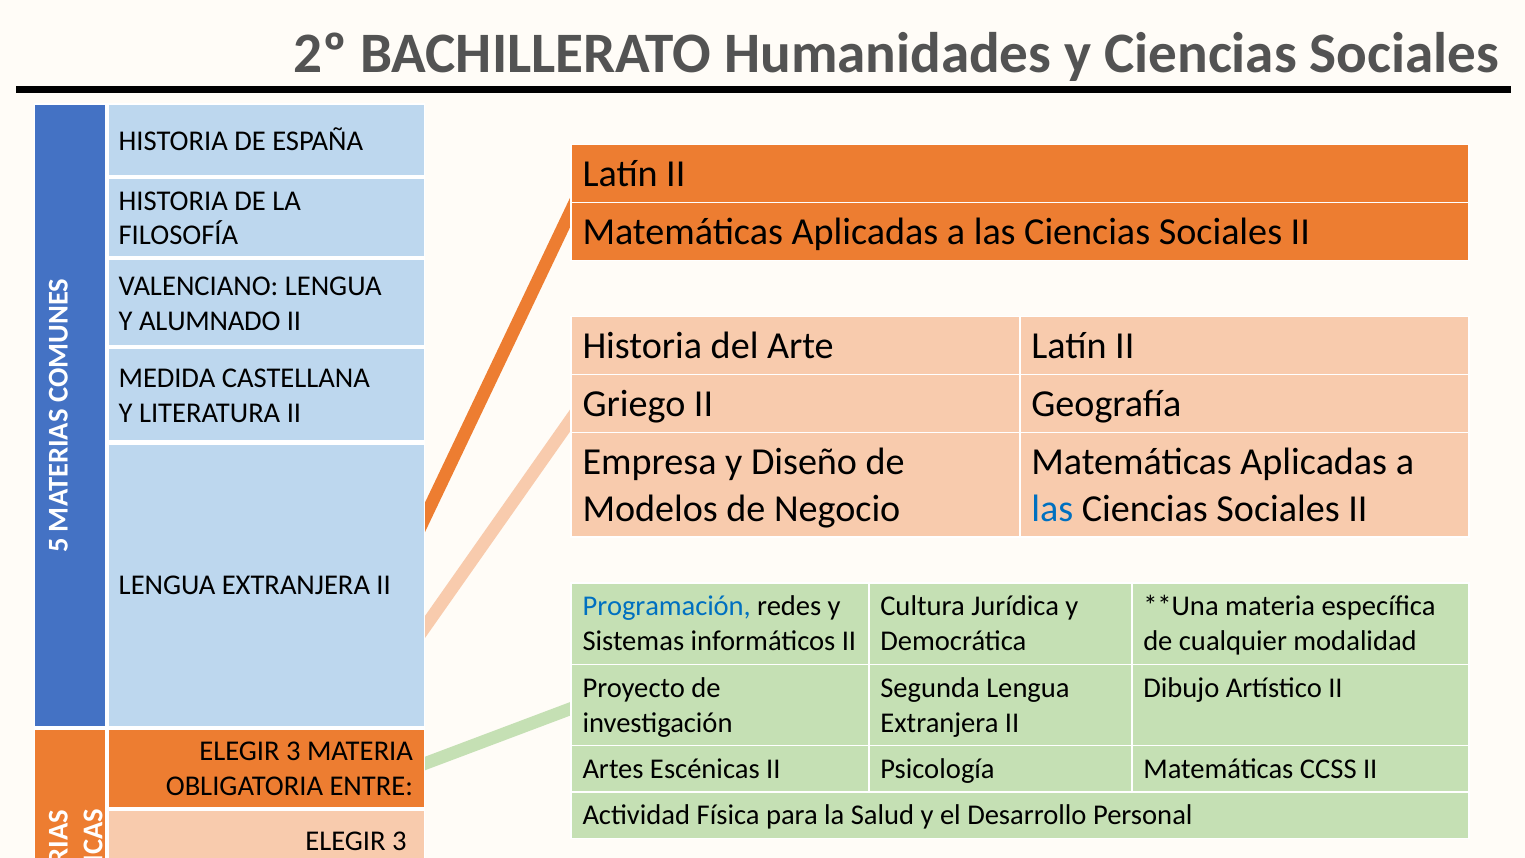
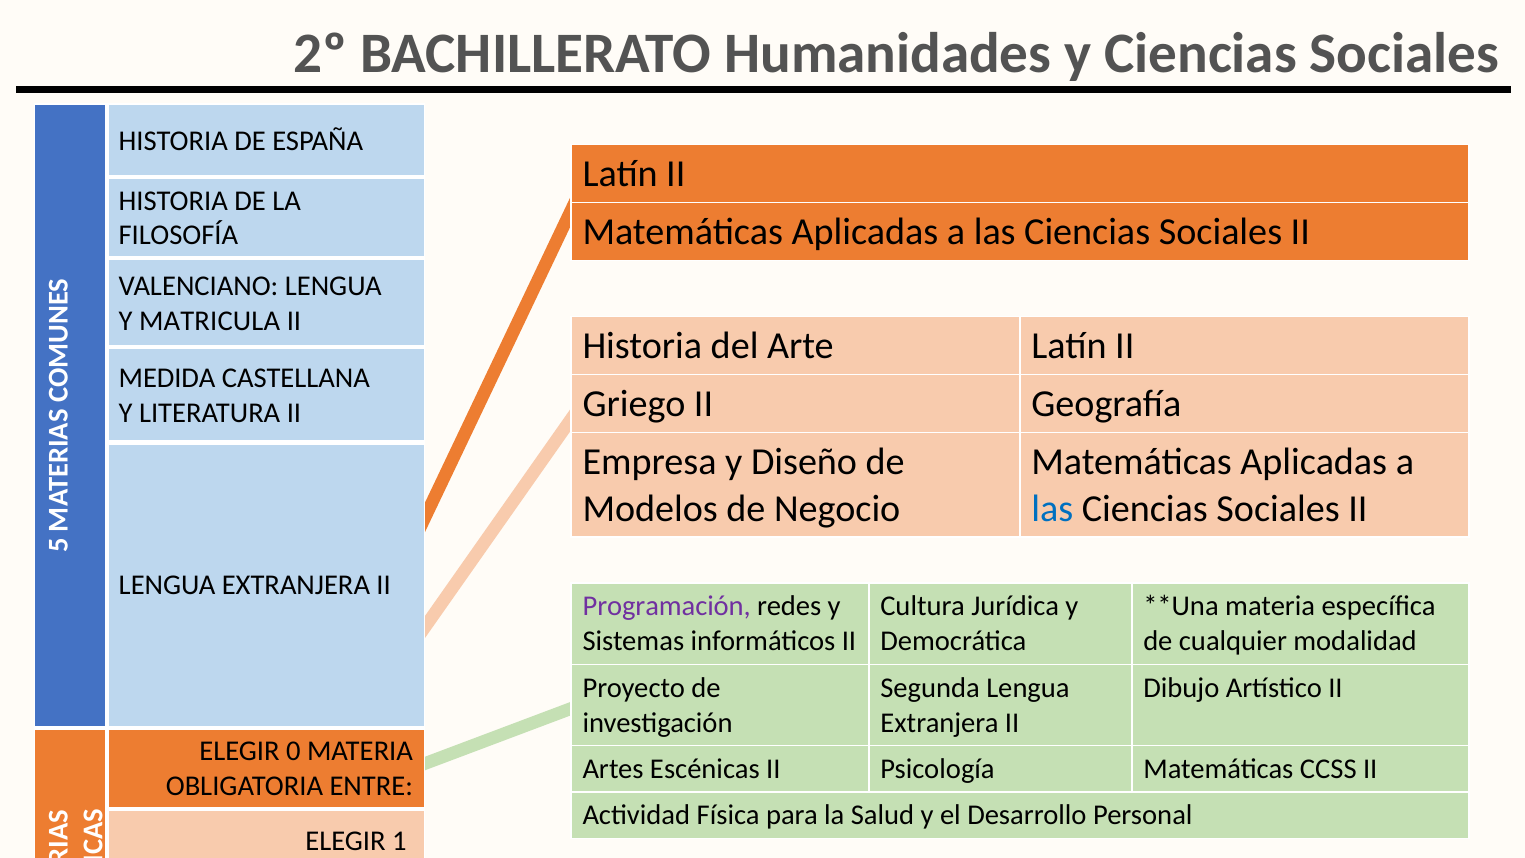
ALUMNADO: ALUMNADO -> MATRICULA (210, 321)
Programación colour: blue -> purple (667, 606)
3: 3 -> 0 (293, 751)
3: 3 -> 1 (399, 841)
